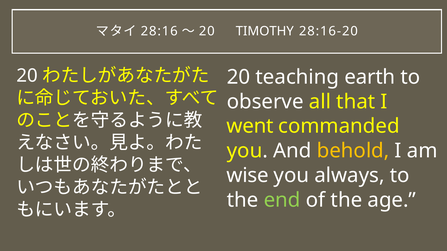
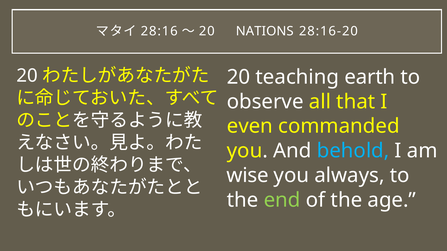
TIMOTHY: TIMOTHY -> NATIONS (265, 31)
went: went -> even (250, 126)
behold colour: yellow -> light blue (353, 151)
